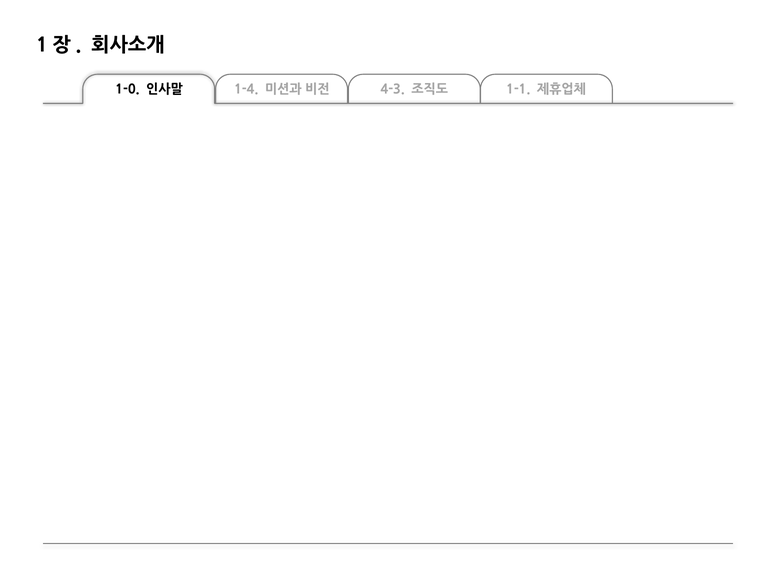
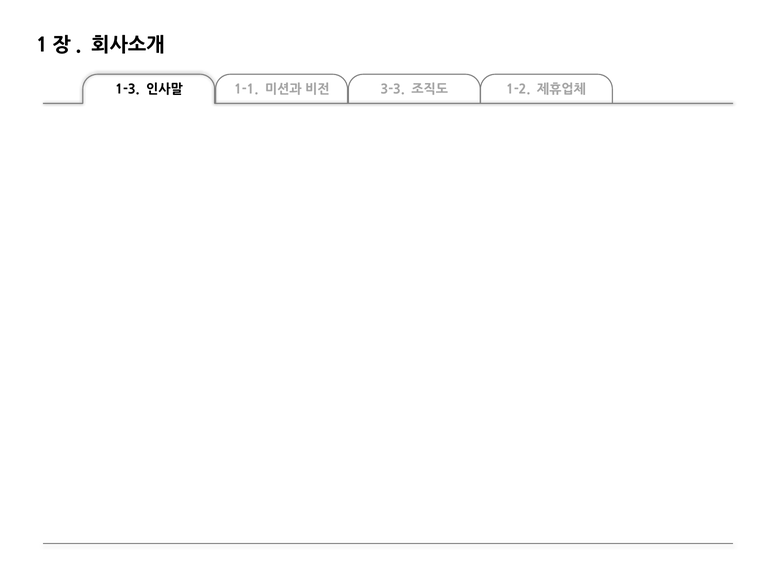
1-0: 1-0 -> 1-3 (127, 90)
1-4: 1-4 -> 1-1 (246, 90)
4-3: 4-3 -> 3-3 (393, 90)
1-1: 1-1 -> 1-2 (518, 90)
